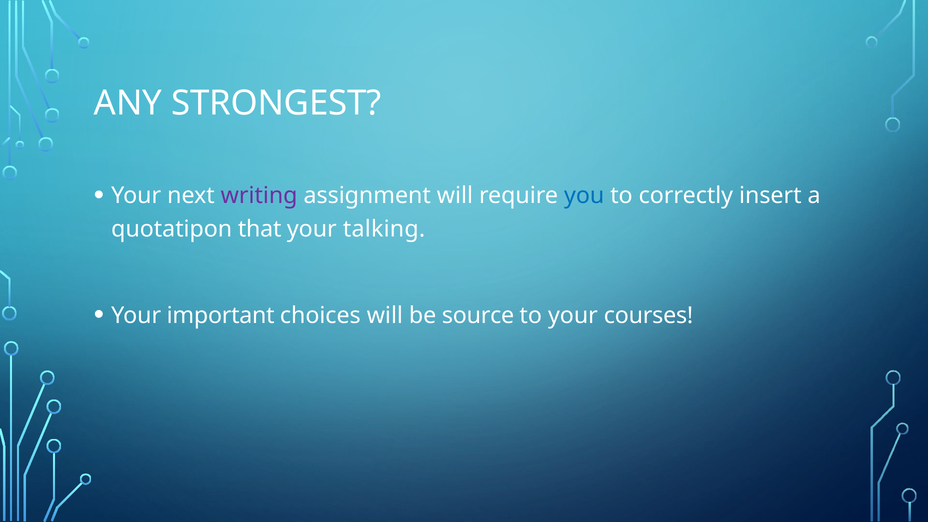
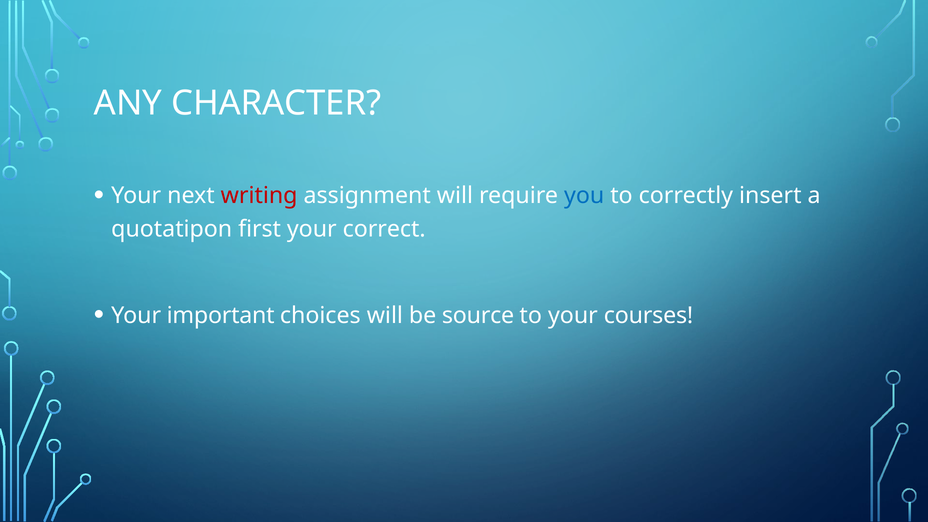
STRONGEST: STRONGEST -> CHARACTER (276, 103)
writing colour: purple -> red (259, 196)
that: that -> first (260, 229)
talking: talking -> correct (384, 229)
